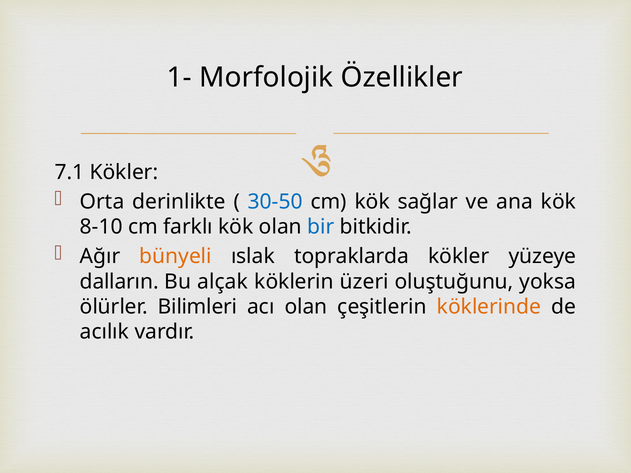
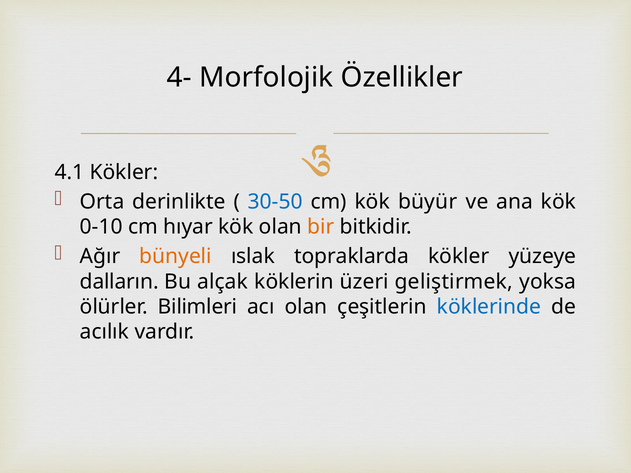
1-: 1- -> 4- (179, 78)
7.1: 7.1 -> 4.1 (69, 172)
sağlar: sağlar -> büyür (428, 202)
8-10: 8-10 -> 0-10 (101, 227)
farklı: farklı -> hıyar (188, 227)
bir colour: blue -> orange (321, 227)
oluştuğunu: oluştuğunu -> geliştirmek (454, 282)
köklerinde colour: orange -> blue (489, 307)
